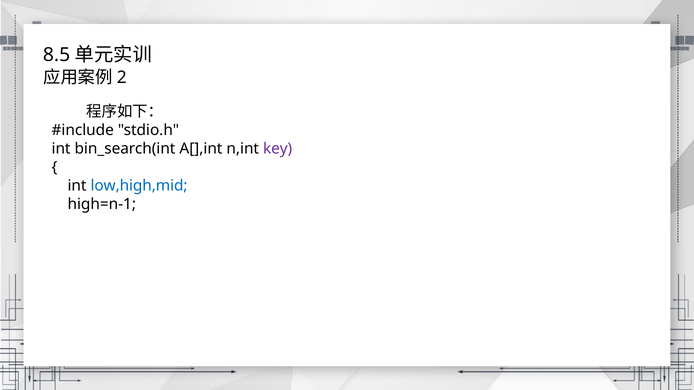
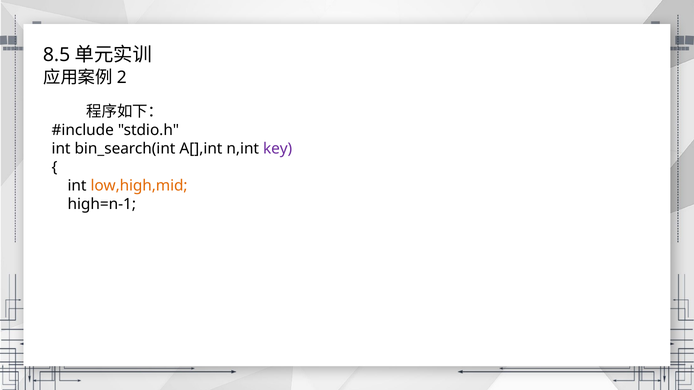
low,high,mid colour: blue -> orange (139, 186)
